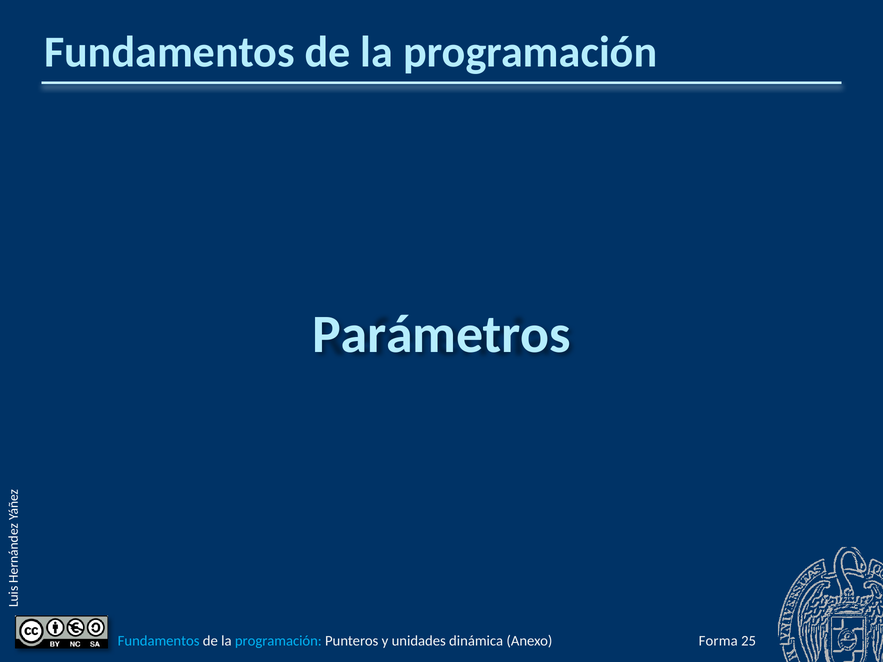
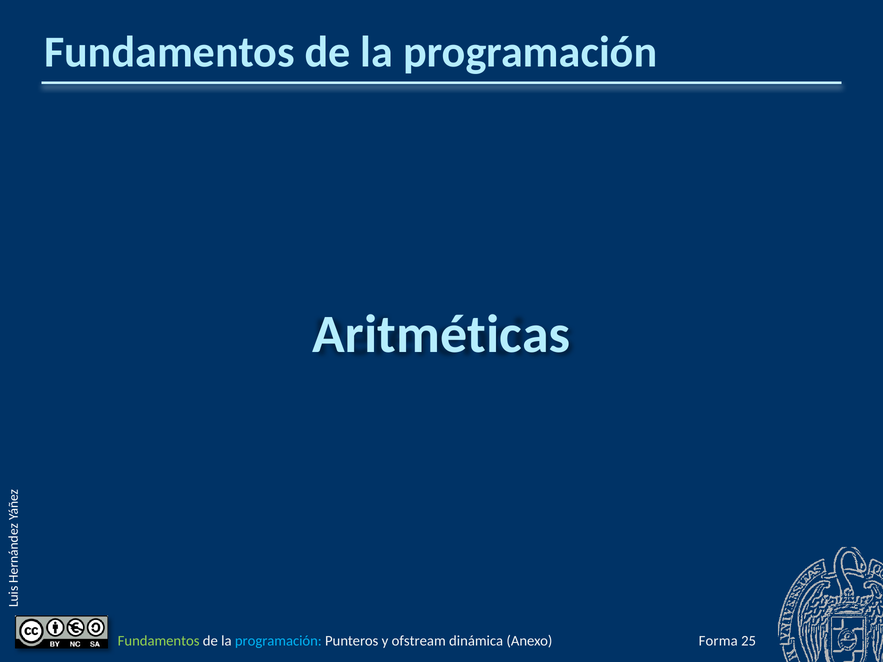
Parámetros: Parámetros -> Aritméticas (441, 334)
Fundamentos colour: light blue -> light green (159, 641)
unidades: unidades -> ofstream (419, 641)
